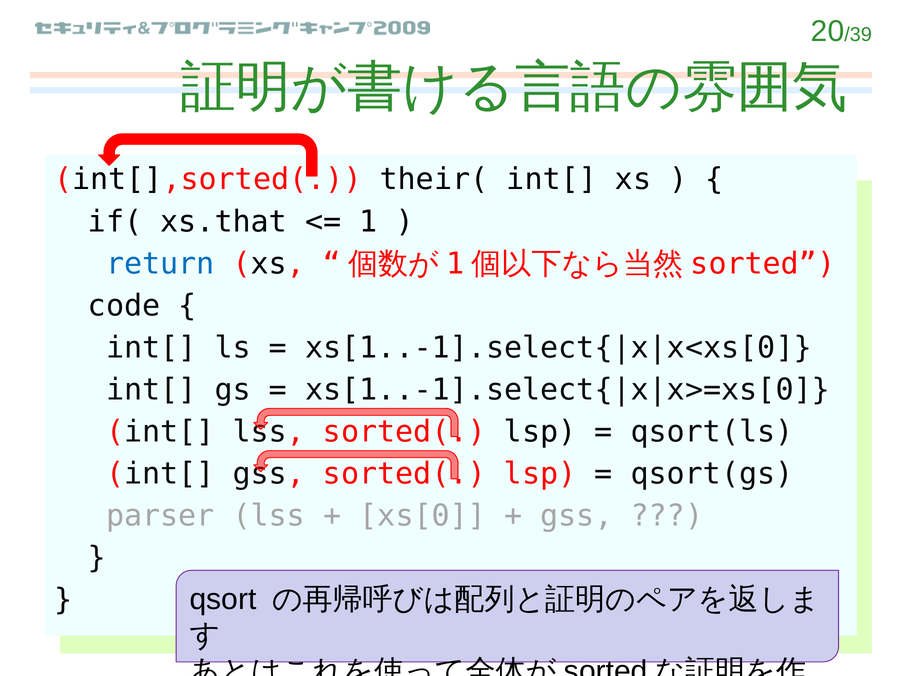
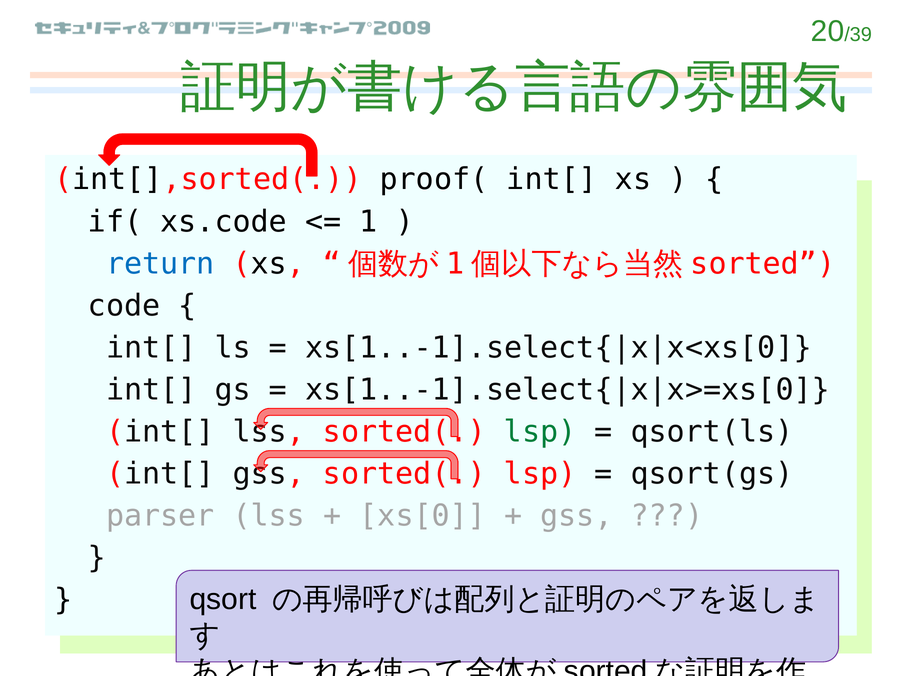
their(: their( -> proof( (434, 180)
xs.that: xs.that -> xs.code (224, 222)
lsp colour: black -> green (540, 432)
